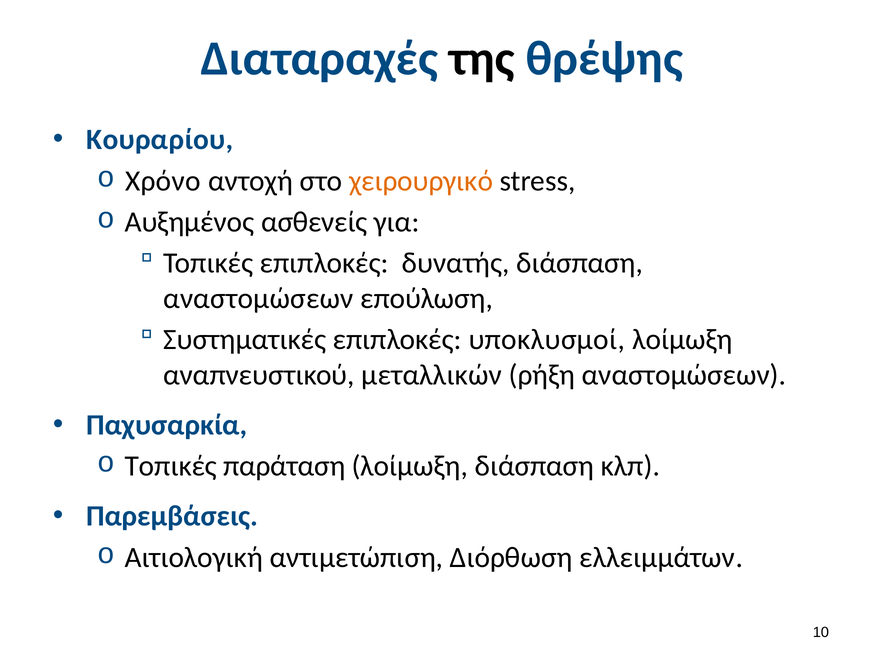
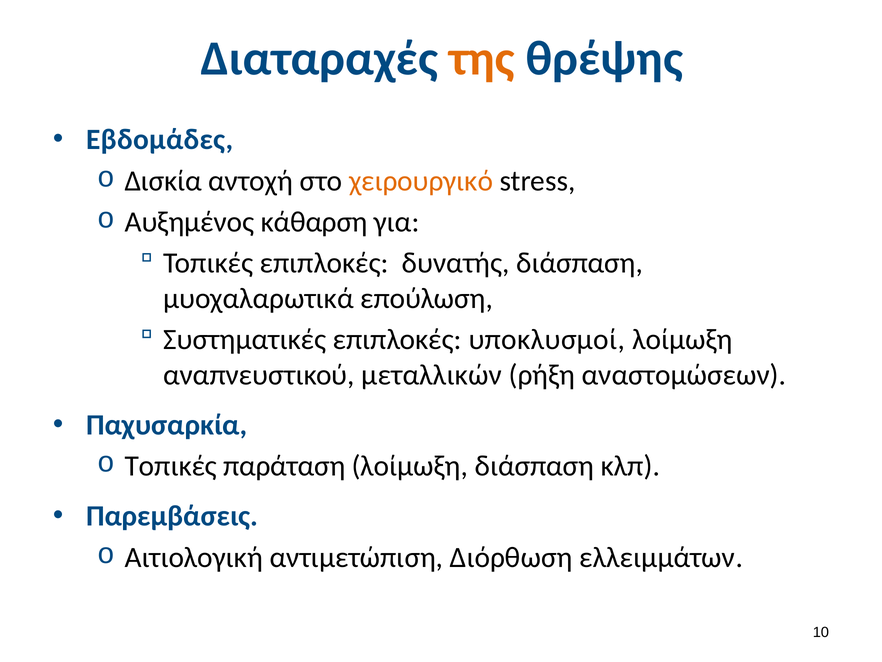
της colour: black -> orange (482, 58)
Κουραρίου: Κουραρίου -> Εβδομάδες (160, 140)
Χρόνο: Χρόνο -> Δισκία (163, 181)
ασθενείς: ασθενείς -> κάθαρση (314, 222)
αναστομώσεων: αναστομώσεων -> μυοχαλαρωτικά (258, 298)
